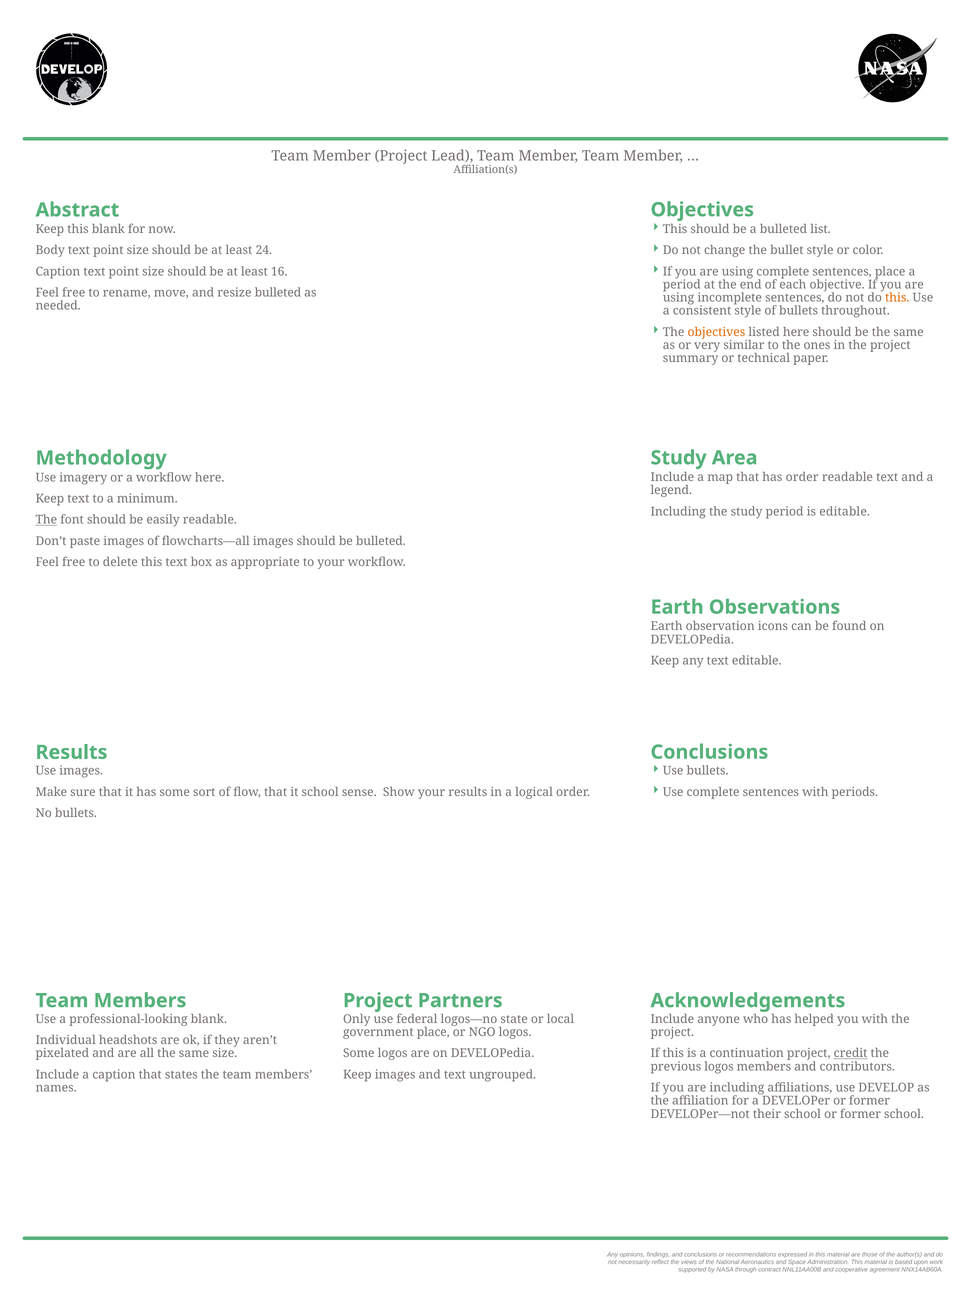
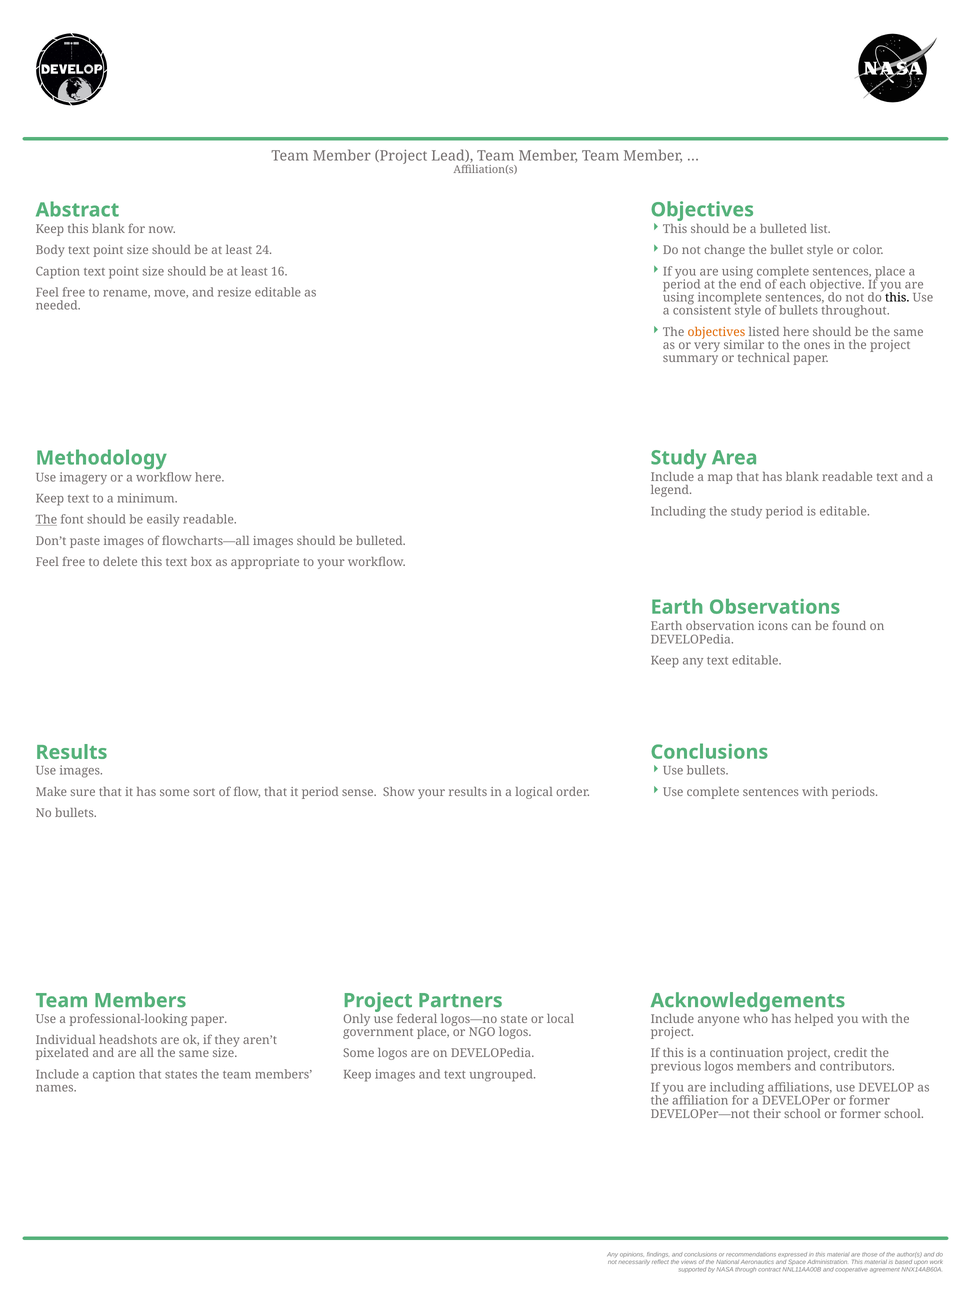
resize bulleted: bulleted -> editable (278, 293)
this colour: orange -> black (897, 298)
has order: order -> blank (802, 477)
it school: school -> period (320, 792)
professional-looking blank: blank -> paper (209, 1019)
credit underline: present -> none (851, 1053)
